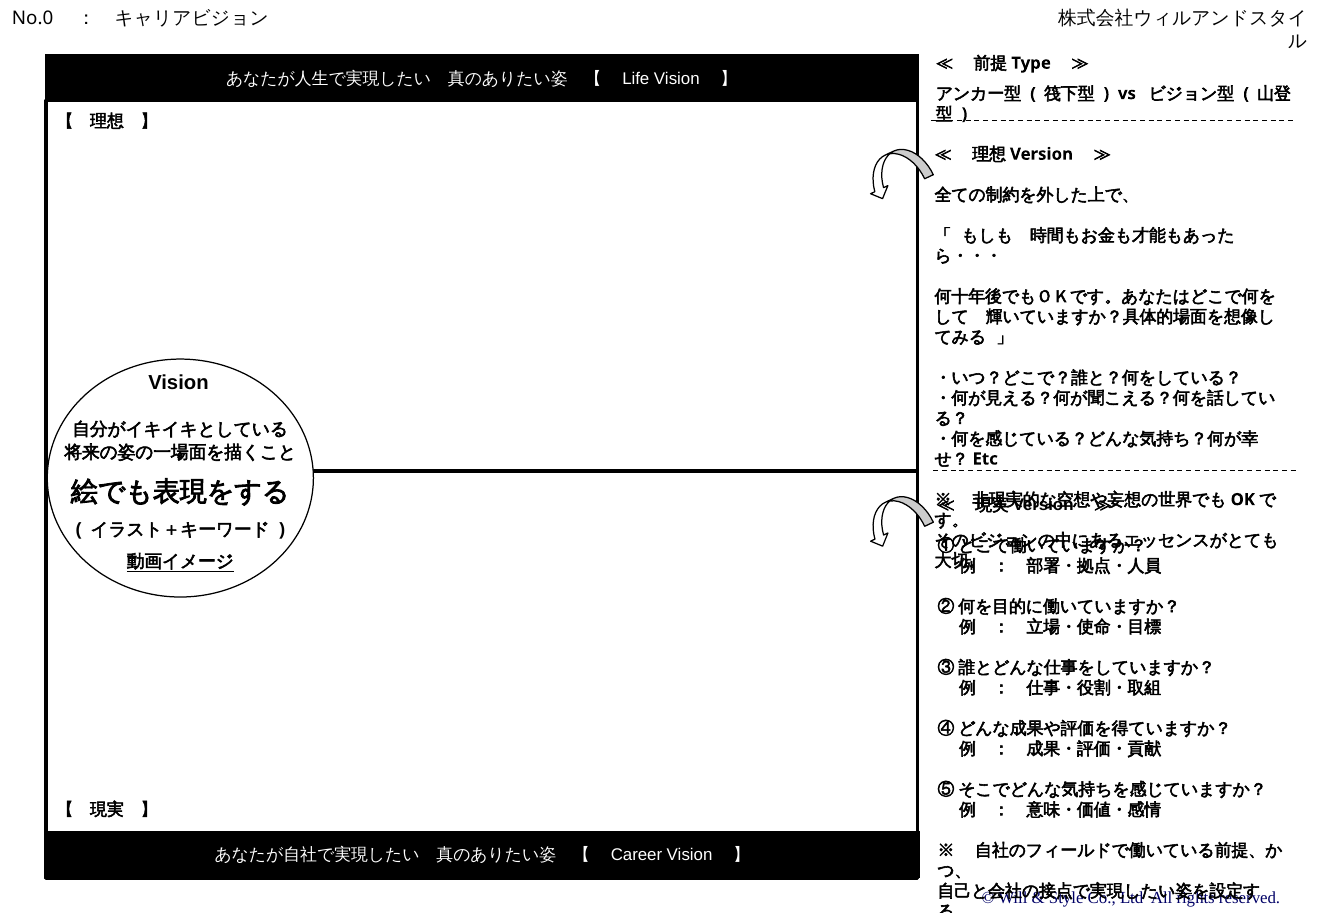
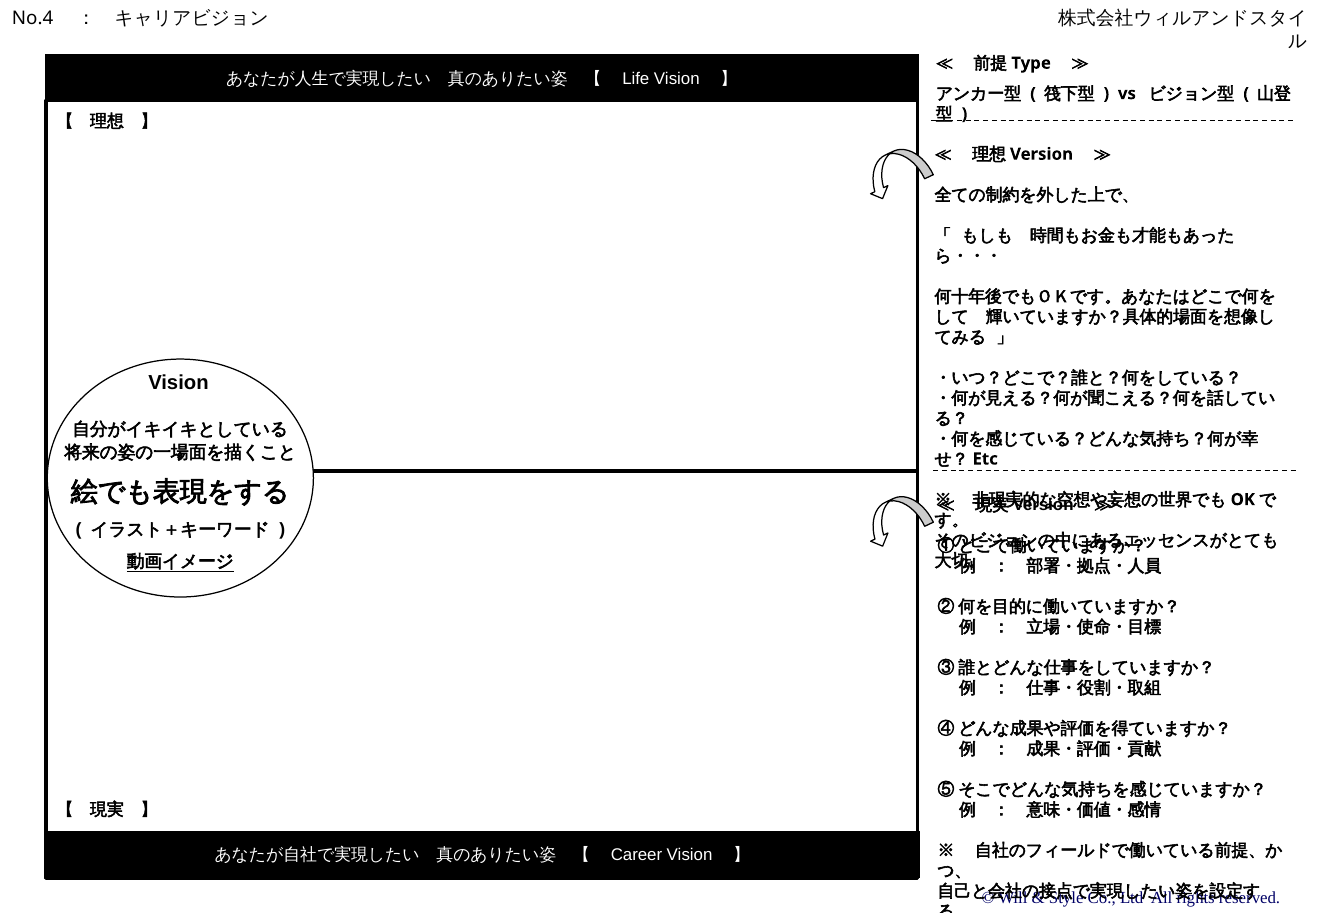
No.0: No.0 -> No.4 (33, 19)
